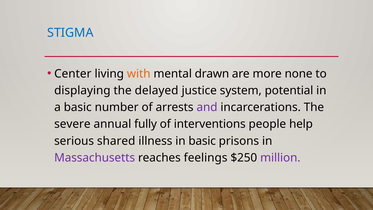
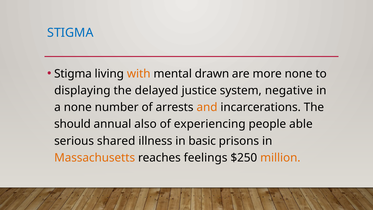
Center: Center -> Stigma (73, 74)
potential: potential -> negative (289, 90)
a basic: basic -> none (78, 107)
and colour: purple -> orange (207, 107)
severe: severe -> should (72, 124)
fully: fully -> also (145, 124)
interventions: interventions -> experiencing (210, 124)
help: help -> able (301, 124)
Massachusetts colour: purple -> orange (95, 158)
million colour: purple -> orange (280, 158)
